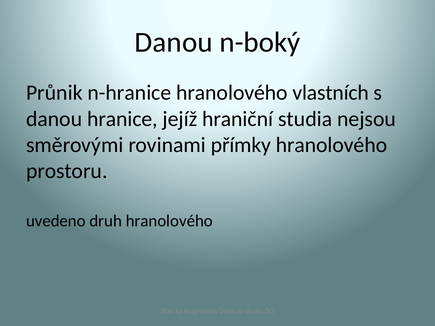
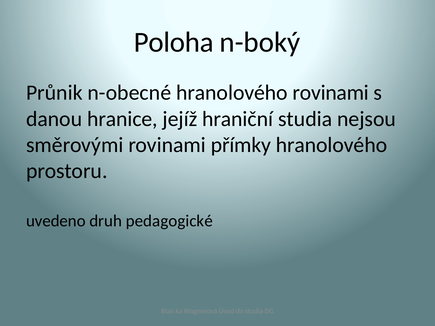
Danou: Danou -> Poloha (174, 42)
n-hranice: n-hranice -> n-obecné (129, 93)
hranolového vlastních: vlastních -> rovinami (331, 93)
druh hranolového: hranolového -> pedagogické (169, 221)
